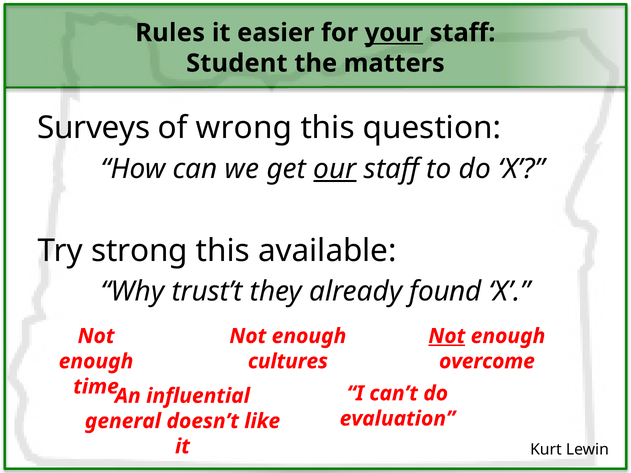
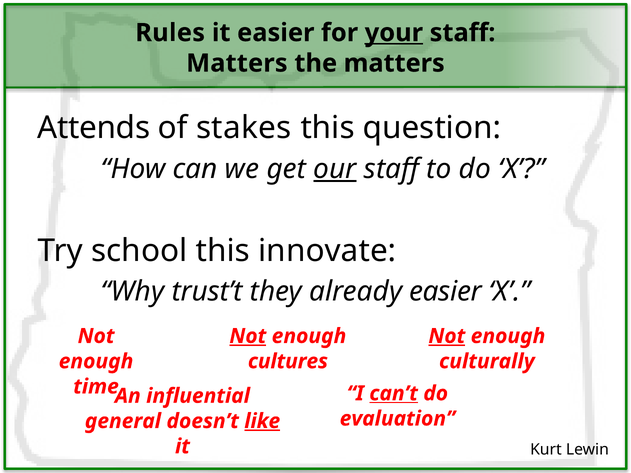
Student: Student -> Matters (237, 63)
Surveys: Surveys -> Attends (94, 128)
wrong: wrong -> stakes (244, 128)
strong: strong -> school (139, 251)
available: available -> innovate (327, 251)
already found: found -> easier (446, 292)
Not underline: none -> present (248, 336)
overcome: overcome -> culturally (487, 362)
can’t underline: none -> present (394, 394)
like underline: none -> present (262, 421)
